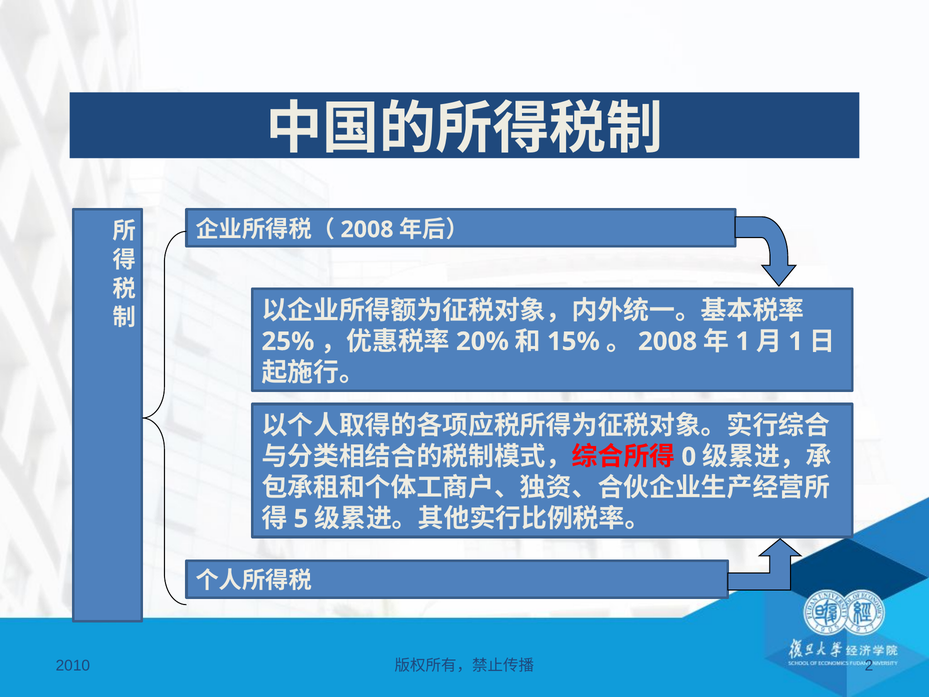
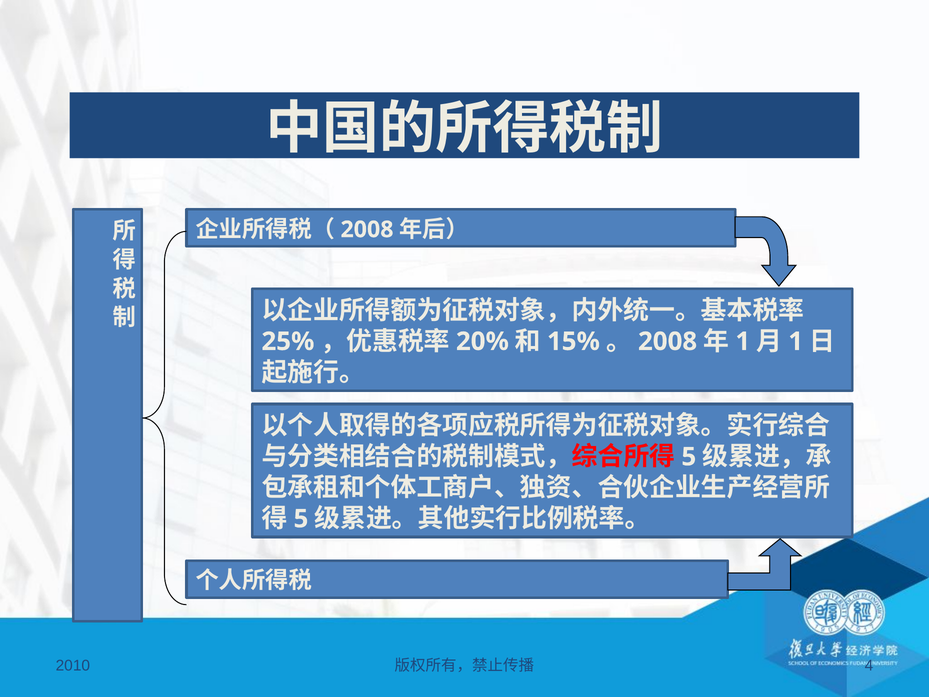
0: 0 -> 5 (689, 457)
2: 2 -> 4 (869, 665)
